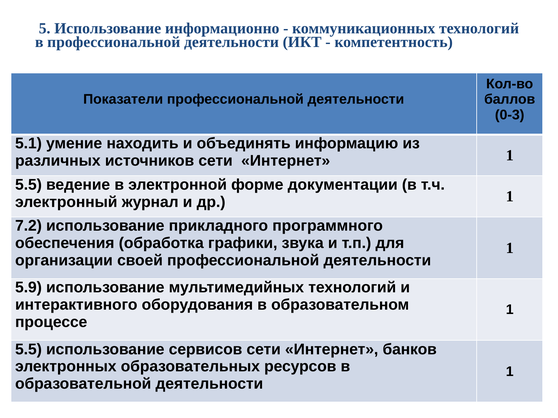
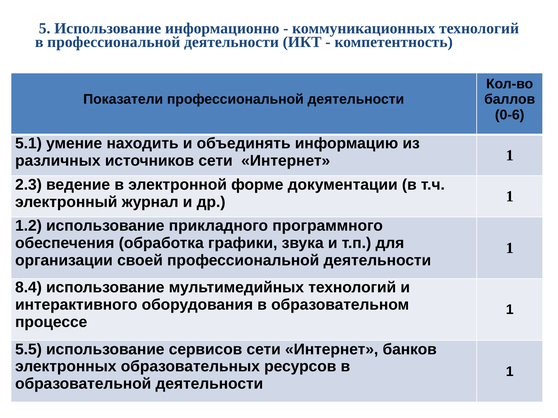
0-3: 0-3 -> 0-6 (510, 115)
5.5: 5.5 -> 2.3 (28, 185)
7.2: 7.2 -> 1.2 (28, 226)
5.9: 5.9 -> 8.4 (28, 288)
